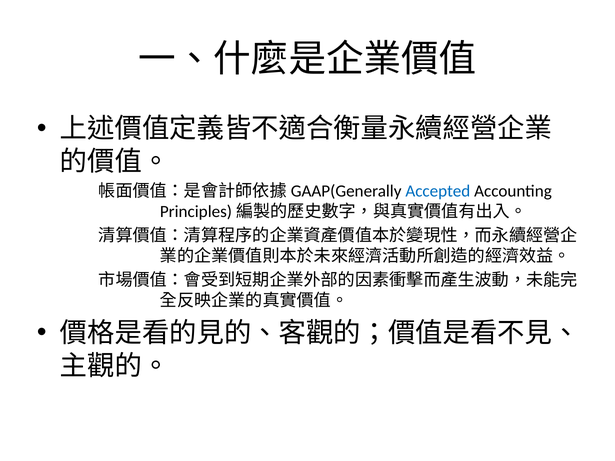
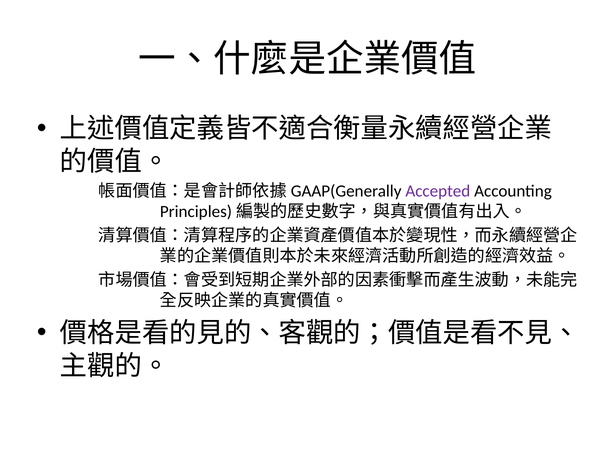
Accepted colour: blue -> purple (438, 191)
